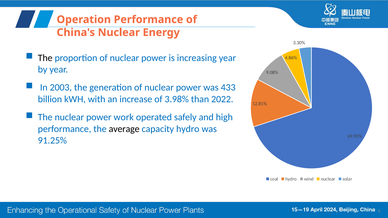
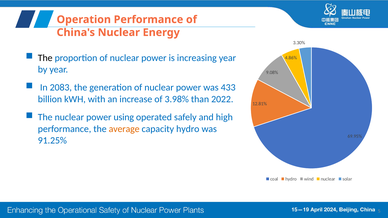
2003: 2003 -> 2083 (61, 88)
work: work -> using (124, 117)
average colour: black -> orange (124, 129)
